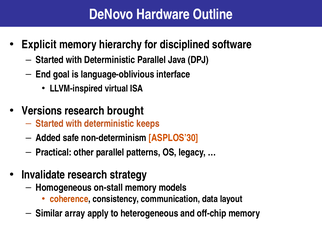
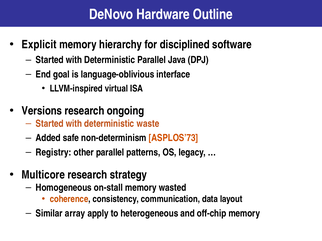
brought: brought -> ongoing (126, 111)
keeps: keeps -> waste (148, 124)
ASPLOS’30: ASPLOS’30 -> ASPLOS’73 (173, 138)
Practical: Practical -> Registry (54, 153)
Invalidate: Invalidate -> Multicore (43, 175)
models: models -> wasted (173, 188)
